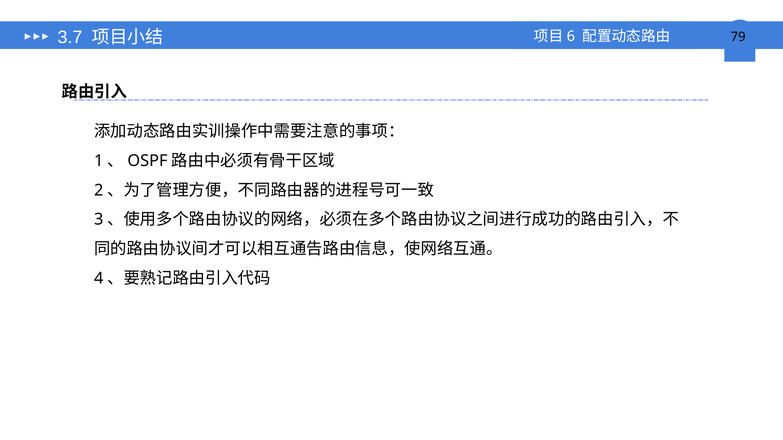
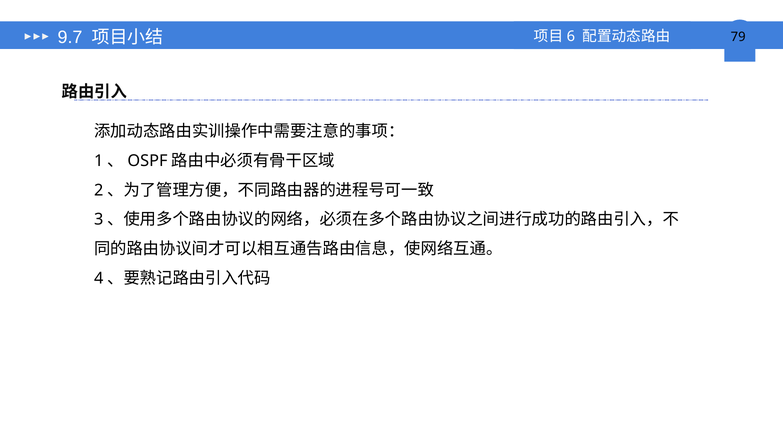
3.7: 3.7 -> 9.7 (70, 37)
